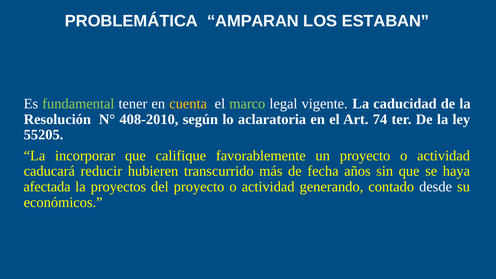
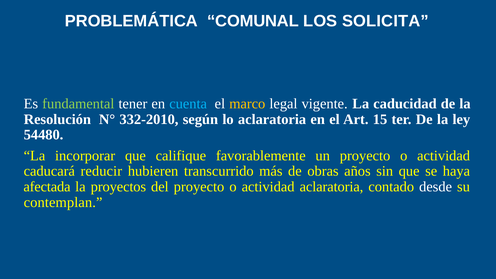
AMPARAN: AMPARAN -> COMUNAL (253, 21)
ESTABAN: ESTABAN -> SOLICITA (385, 21)
cuenta colour: yellow -> light blue (188, 104)
marco colour: light green -> yellow (247, 104)
408-2010: 408-2010 -> 332-2010 (149, 119)
74: 74 -> 15 (380, 119)
55205: 55205 -> 54480 (44, 135)
fecha: fecha -> obras (323, 171)
actividad generando: generando -> aclaratoria (331, 187)
económicos: económicos -> contemplan (63, 202)
